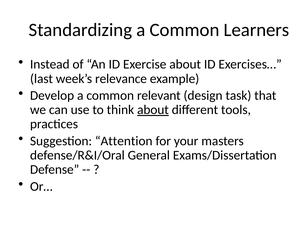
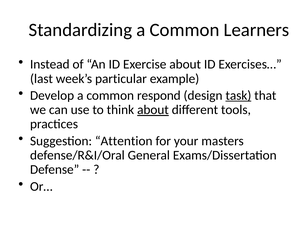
relevance: relevance -> particular (121, 79)
relevant: relevant -> respond (159, 95)
task underline: none -> present (238, 95)
